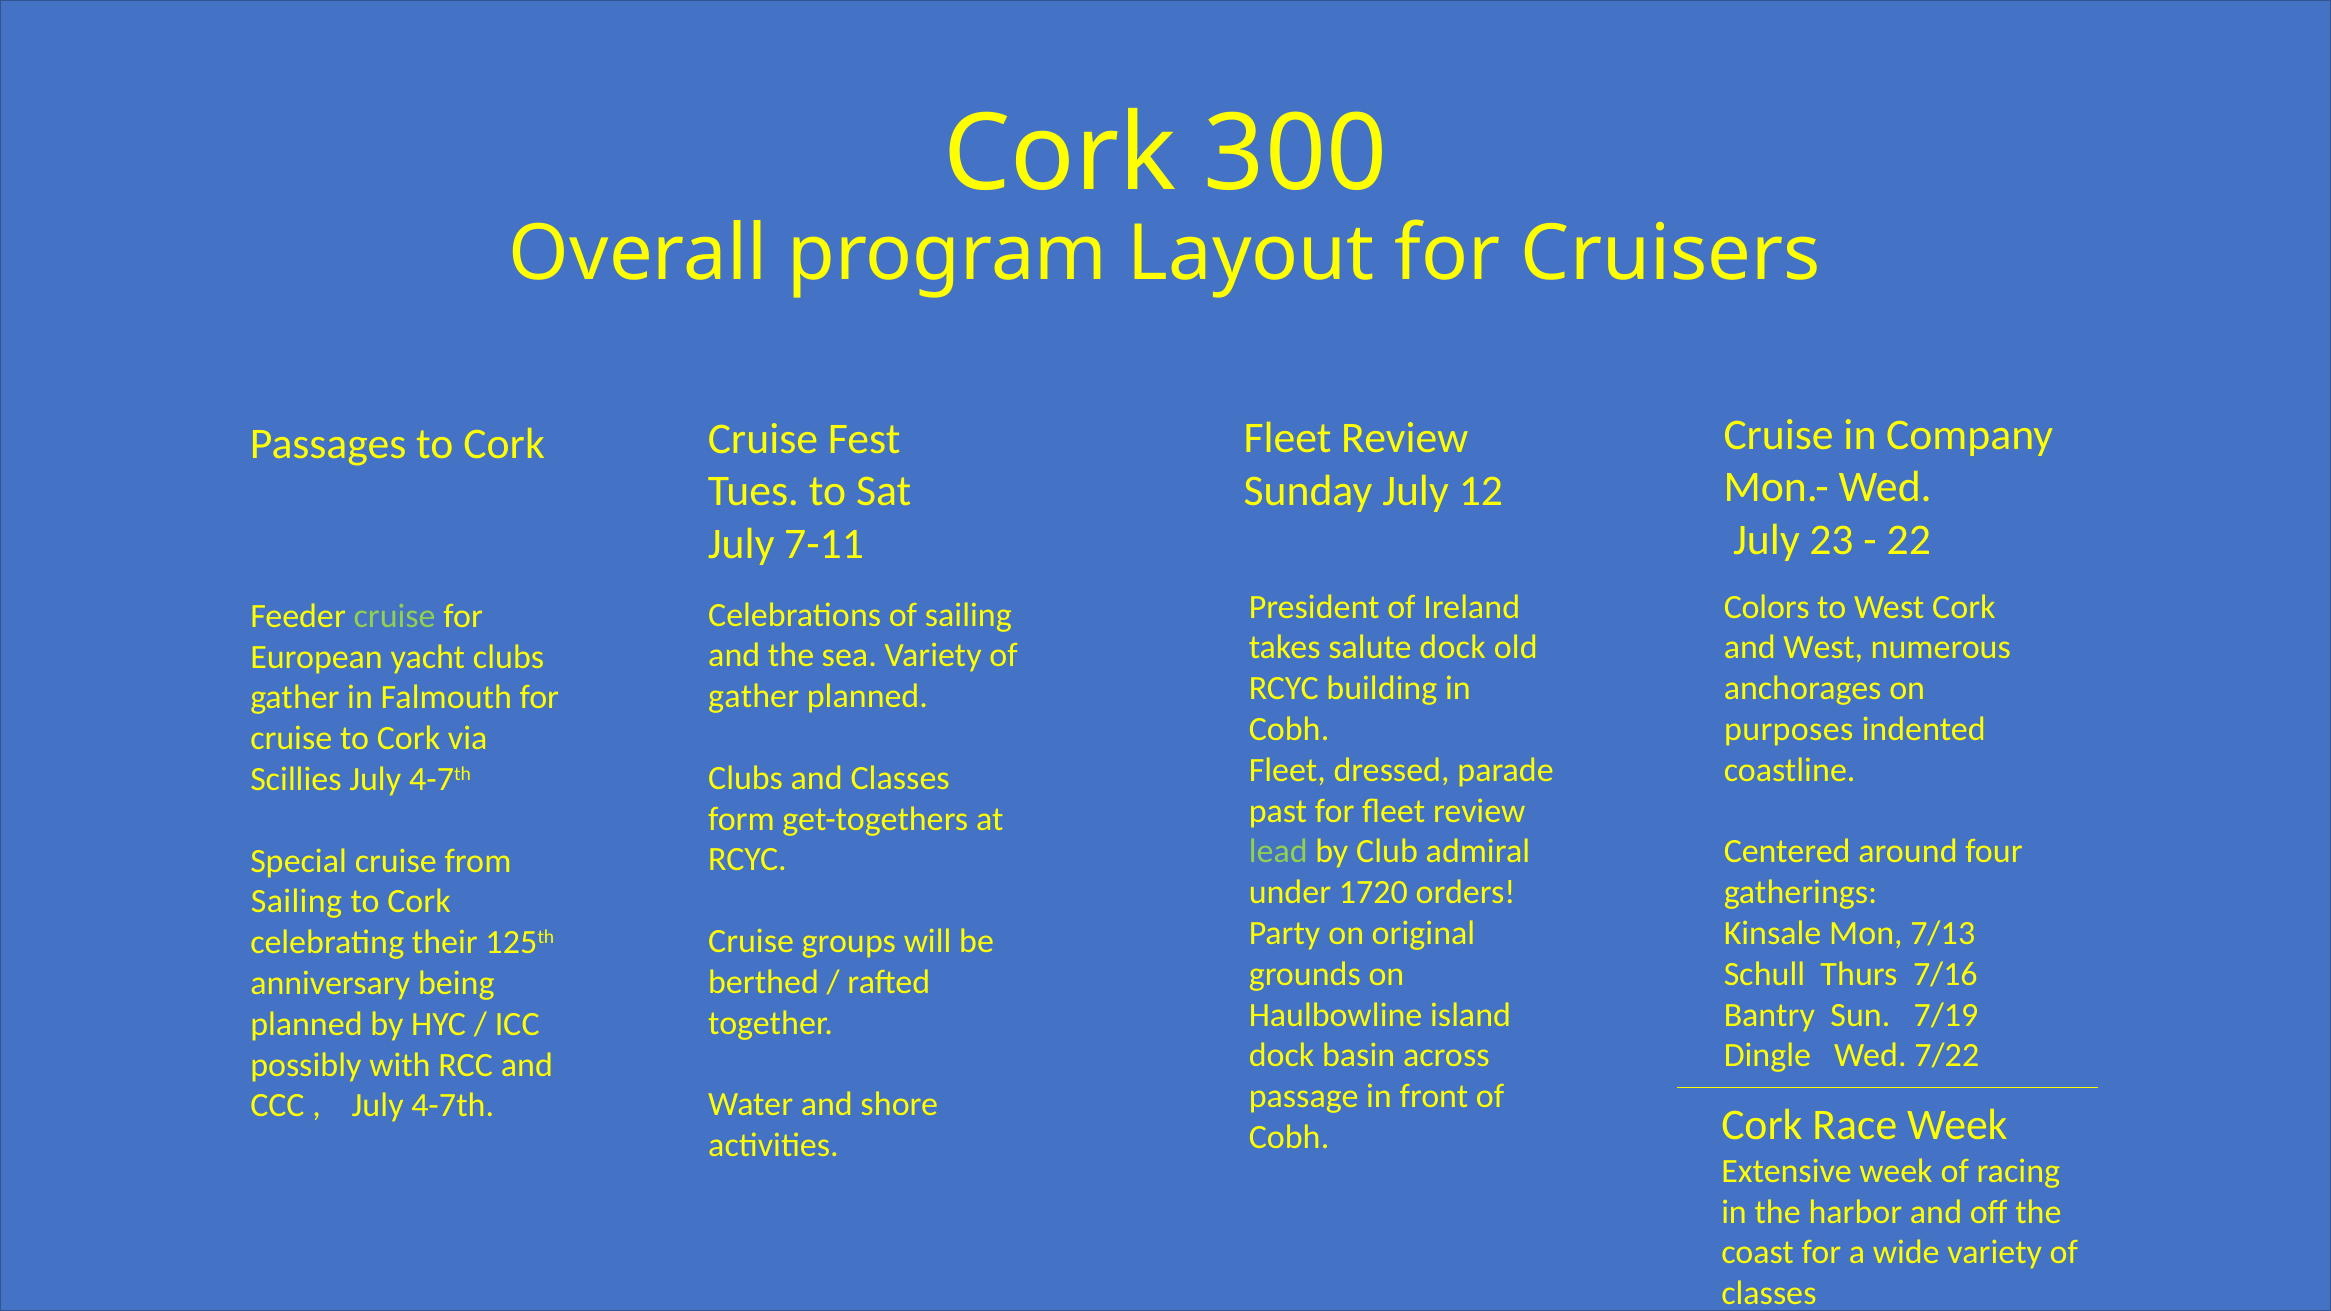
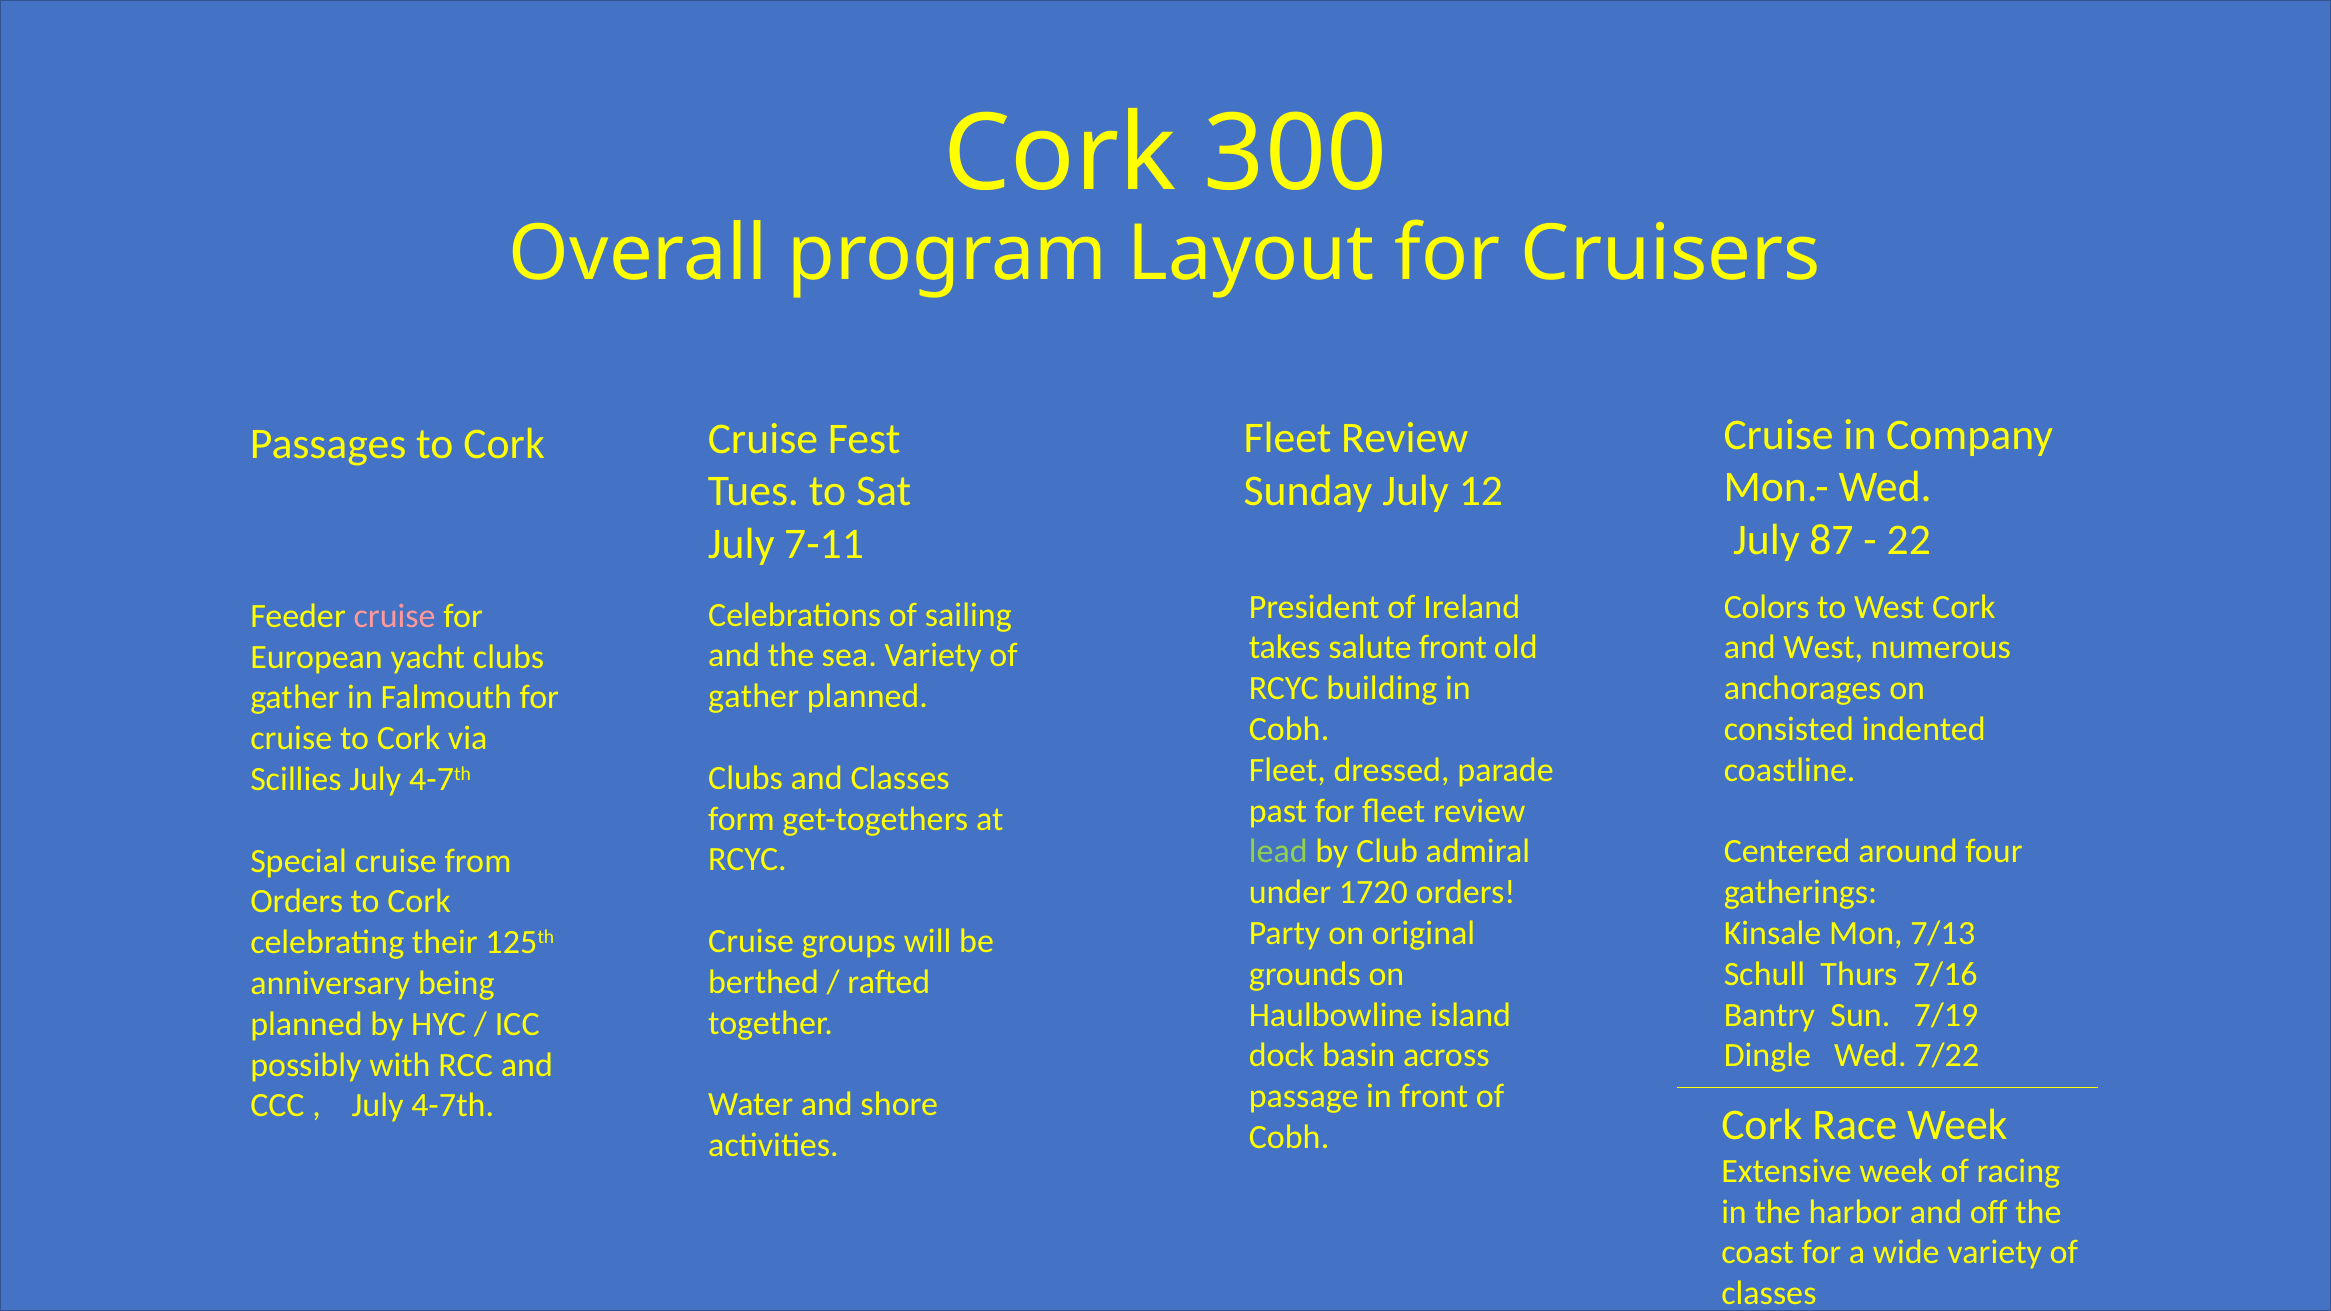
23: 23 -> 87 (1831, 540)
cruise colour: light green -> pink (395, 616)
salute dock: dock -> front (1453, 648)
purposes: purposes -> consisted (1789, 729)
Sailing: Sailing -> Orders (297, 902)
